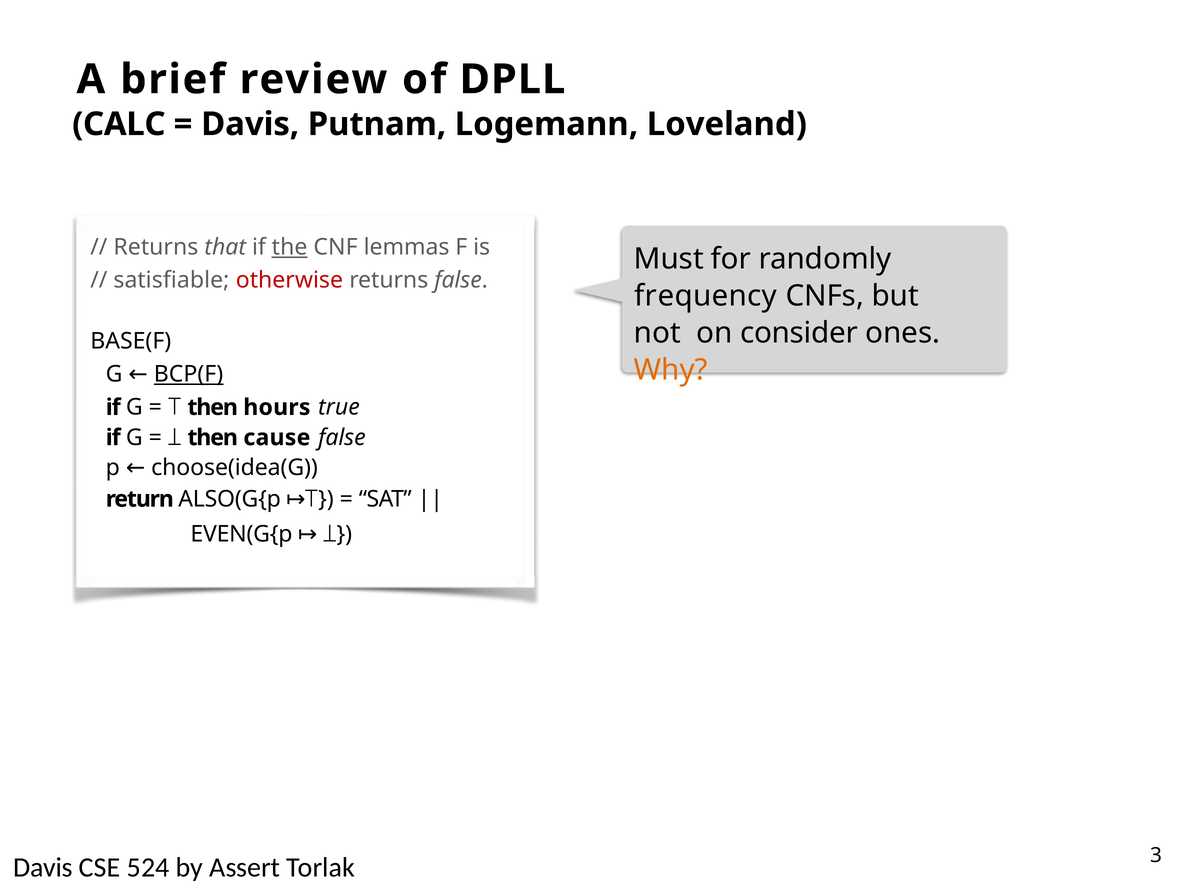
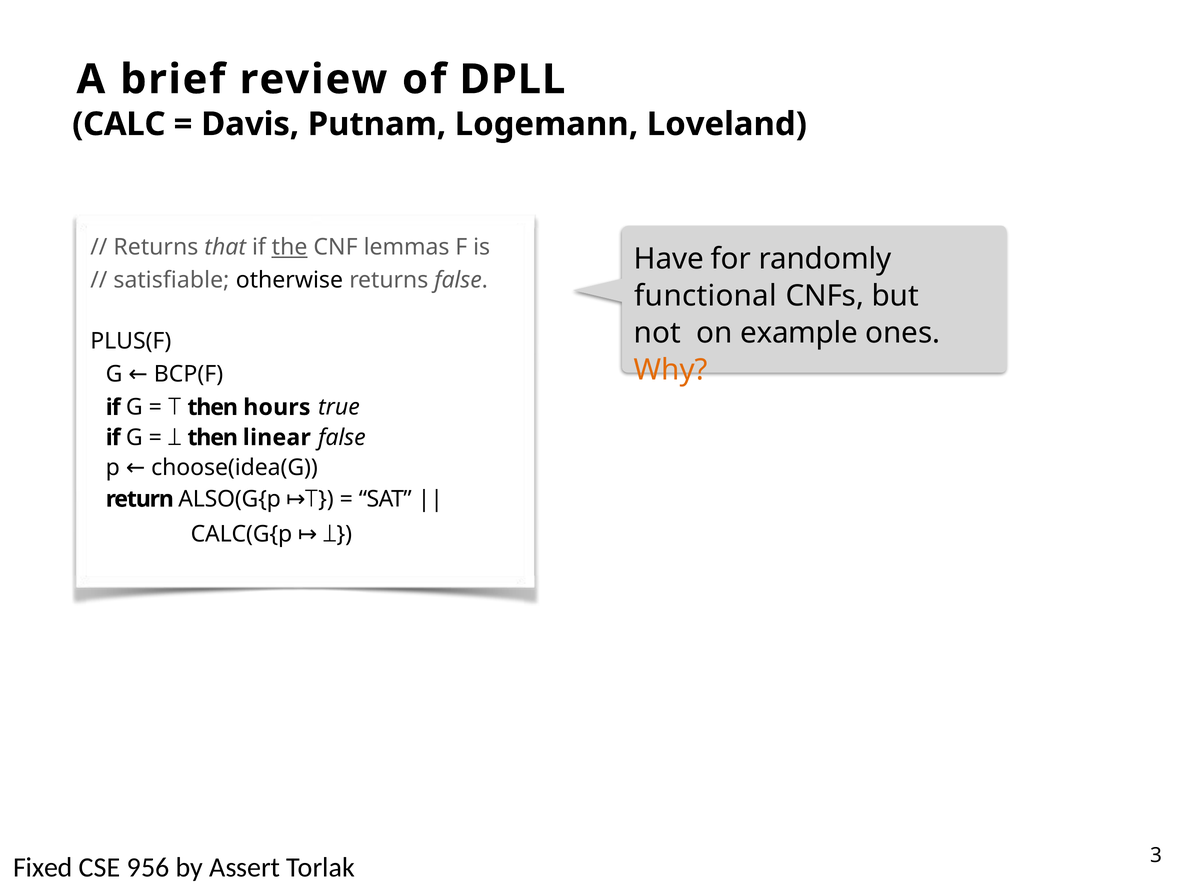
Must: Must -> Have (669, 259)
otherwise colour: red -> black (289, 280)
frequency: frequency -> functional (706, 296)
consider: consider -> example (799, 333)
BASE(F: BASE(F -> PLUS(F (131, 341)
BCP(F underline: present -> none (189, 374)
cause: cause -> linear (277, 438)
EVEN(G{p: EVEN(G{p -> CALC(G{p (241, 534)
Davis: Davis -> Fixed (43, 868)
524: 524 -> 956 (148, 868)
